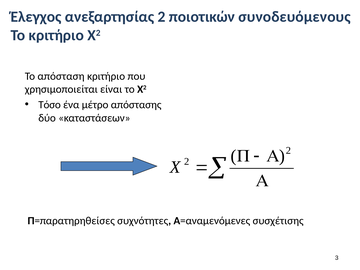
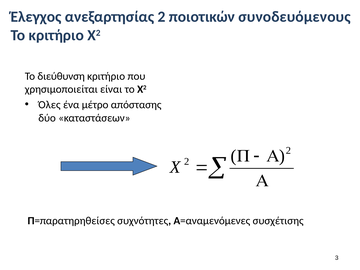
απόσταση: απόσταση -> διεύθυνση (61, 76)
Τόσο: Τόσο -> Όλες (49, 105)
